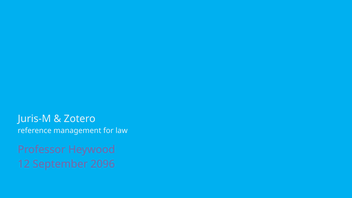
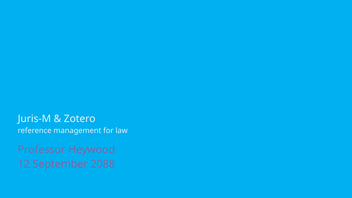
2096: 2096 -> 2088 (103, 164)
